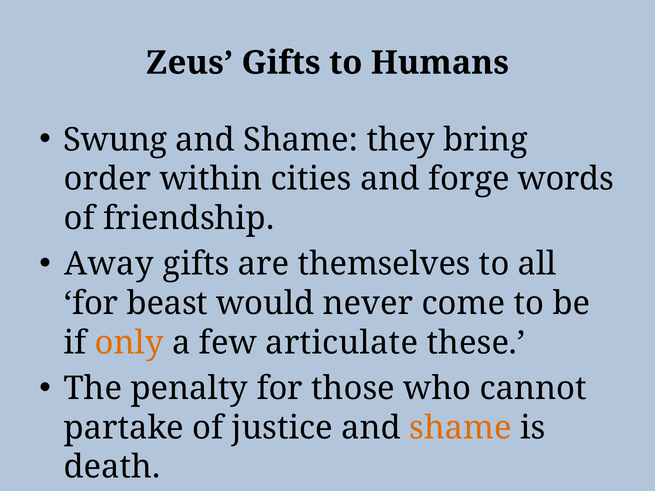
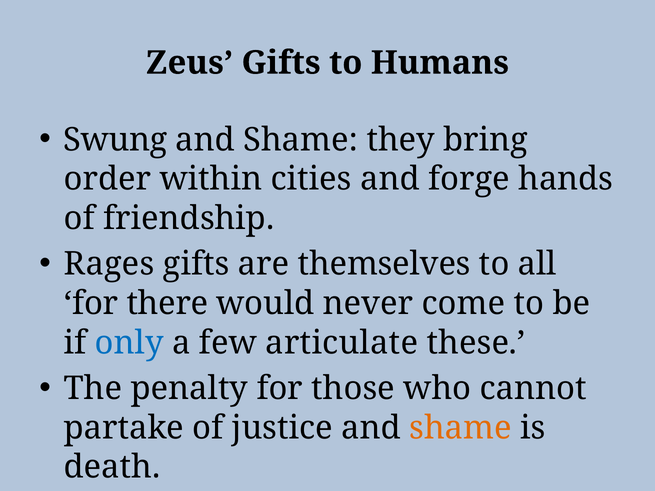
words: words -> hands (566, 179)
Away: Away -> Rages (109, 264)
beast: beast -> there (167, 304)
only colour: orange -> blue (129, 343)
